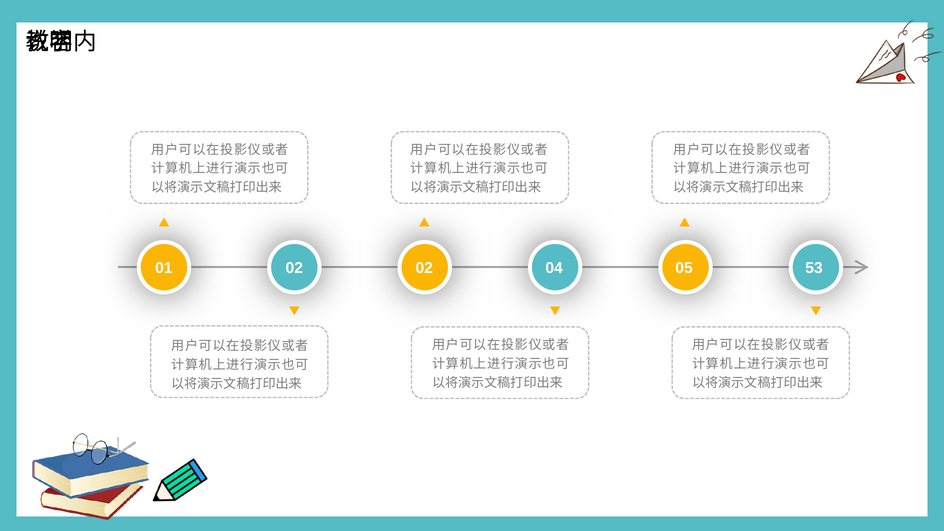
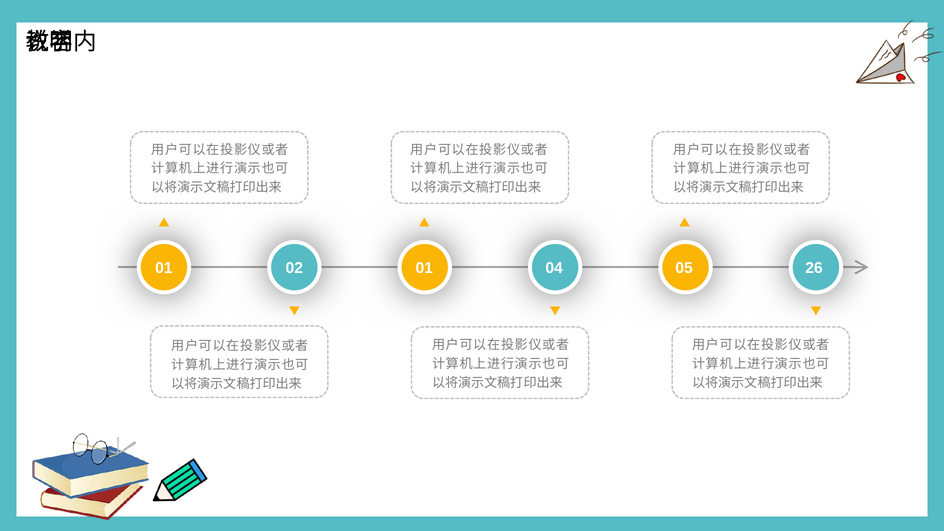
02 02: 02 -> 01 (424, 268)
53: 53 -> 26 (814, 268)
